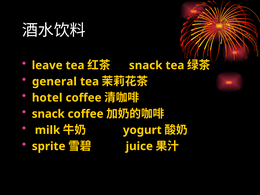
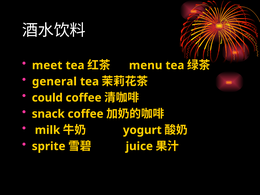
leave: leave -> meet (47, 65)
snack: snack -> menu (146, 65)
hotel: hotel -> could (47, 98)
